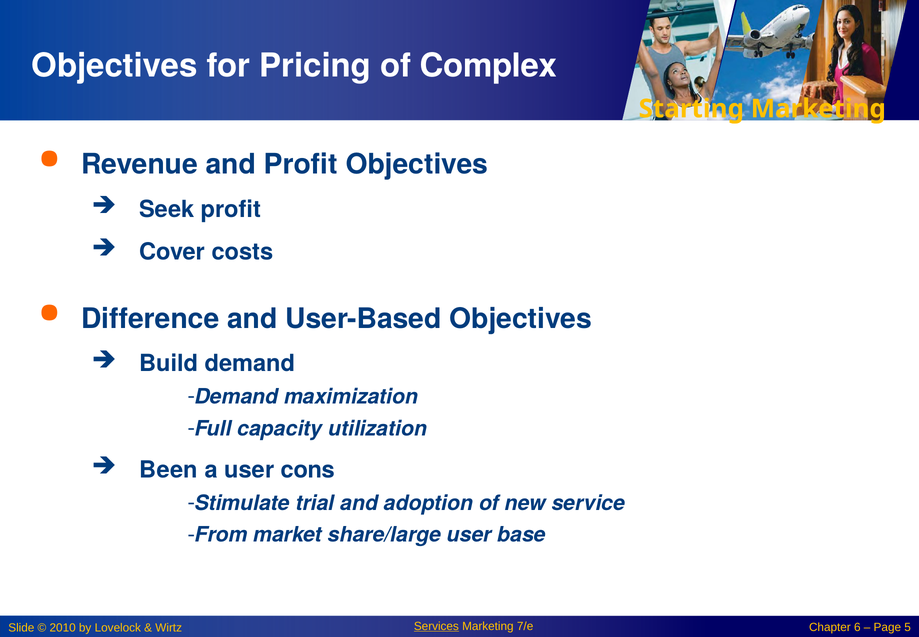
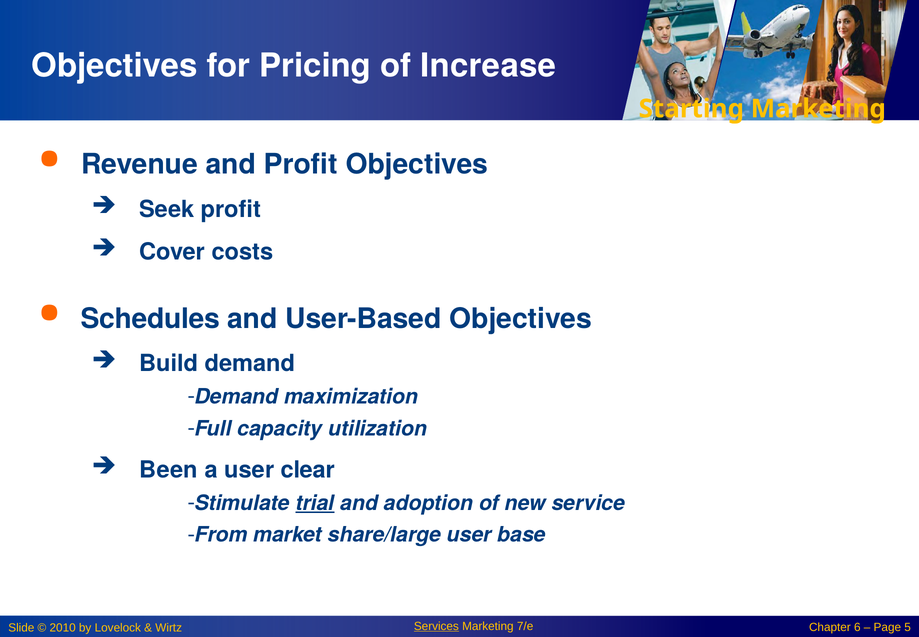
Complex: Complex -> Increase (488, 66)
Difference: Difference -> Schedules (150, 318)
cons: cons -> clear (308, 469)
trial underline: none -> present (315, 503)
